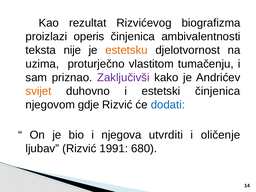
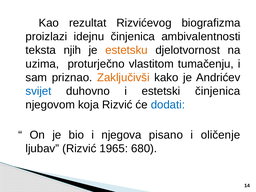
operis: operis -> idejnu (89, 37)
nije: nije -> njih (72, 50)
Zaključivši colour: purple -> orange (123, 78)
svijet colour: orange -> blue (39, 91)
gdje: gdje -> koja (88, 105)
utvrditi: utvrditi -> pisano (166, 135)
1991: 1991 -> 1965 (114, 149)
